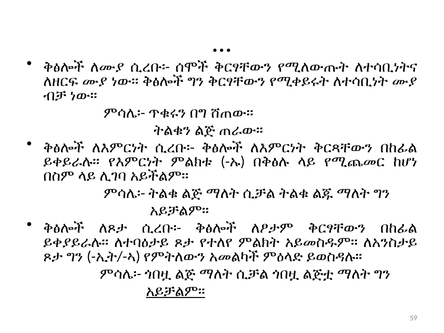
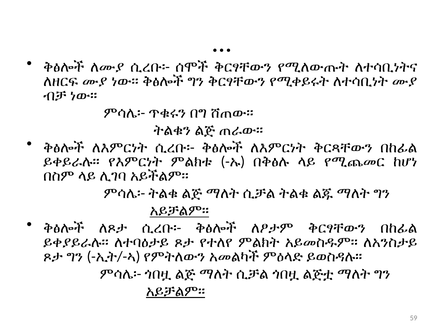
አይቻልም፡፡ underline: none -> present (179, 211)
